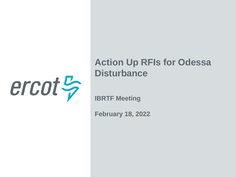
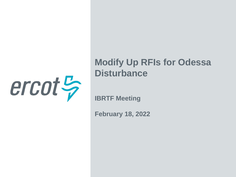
Action: Action -> Modify (109, 62)
